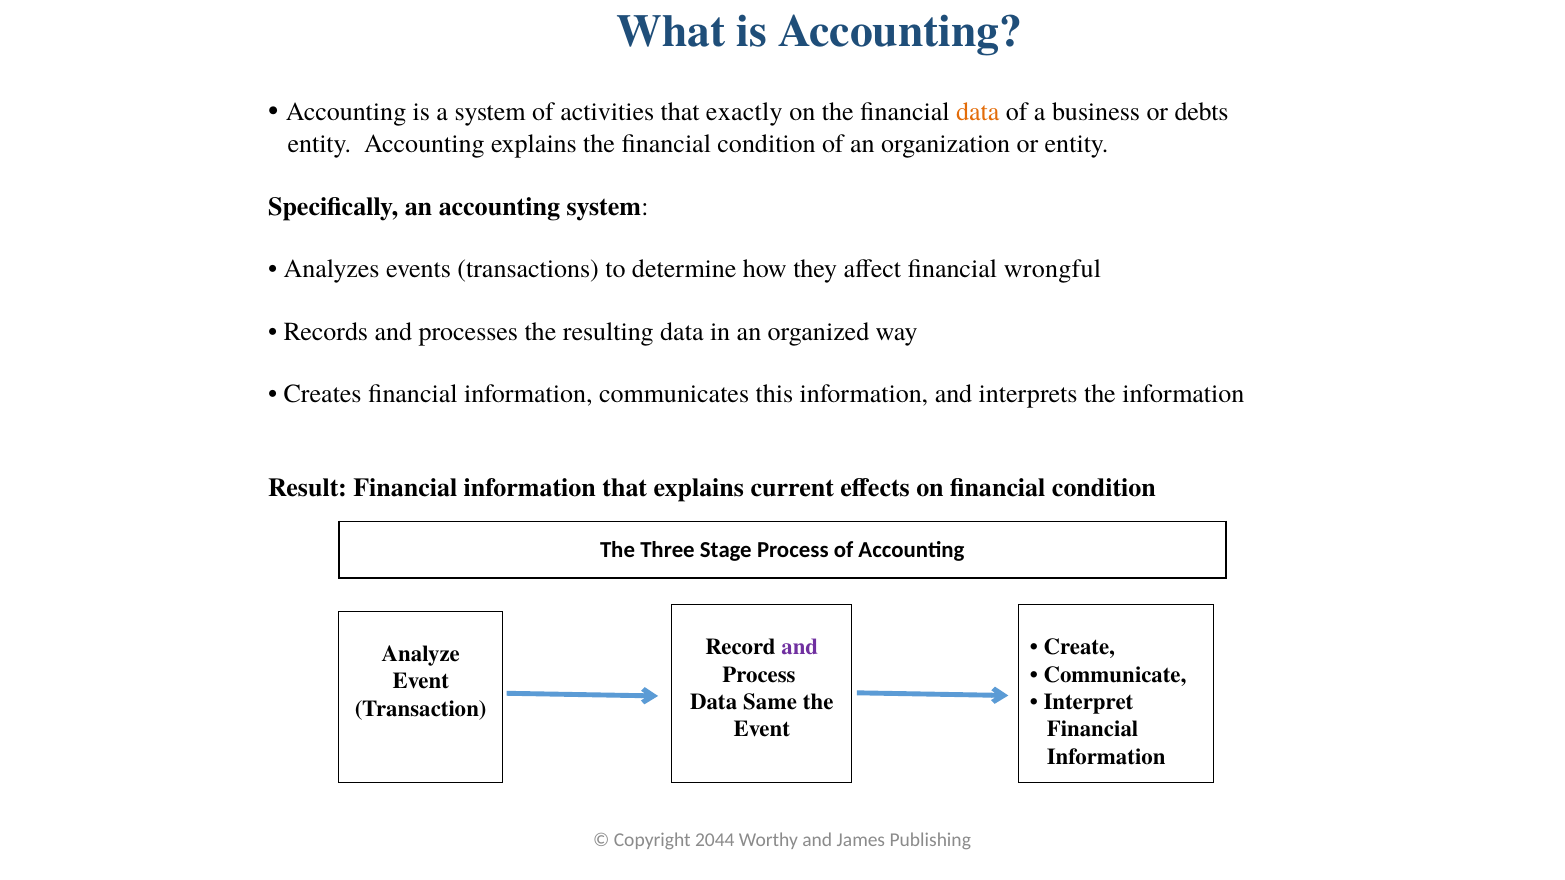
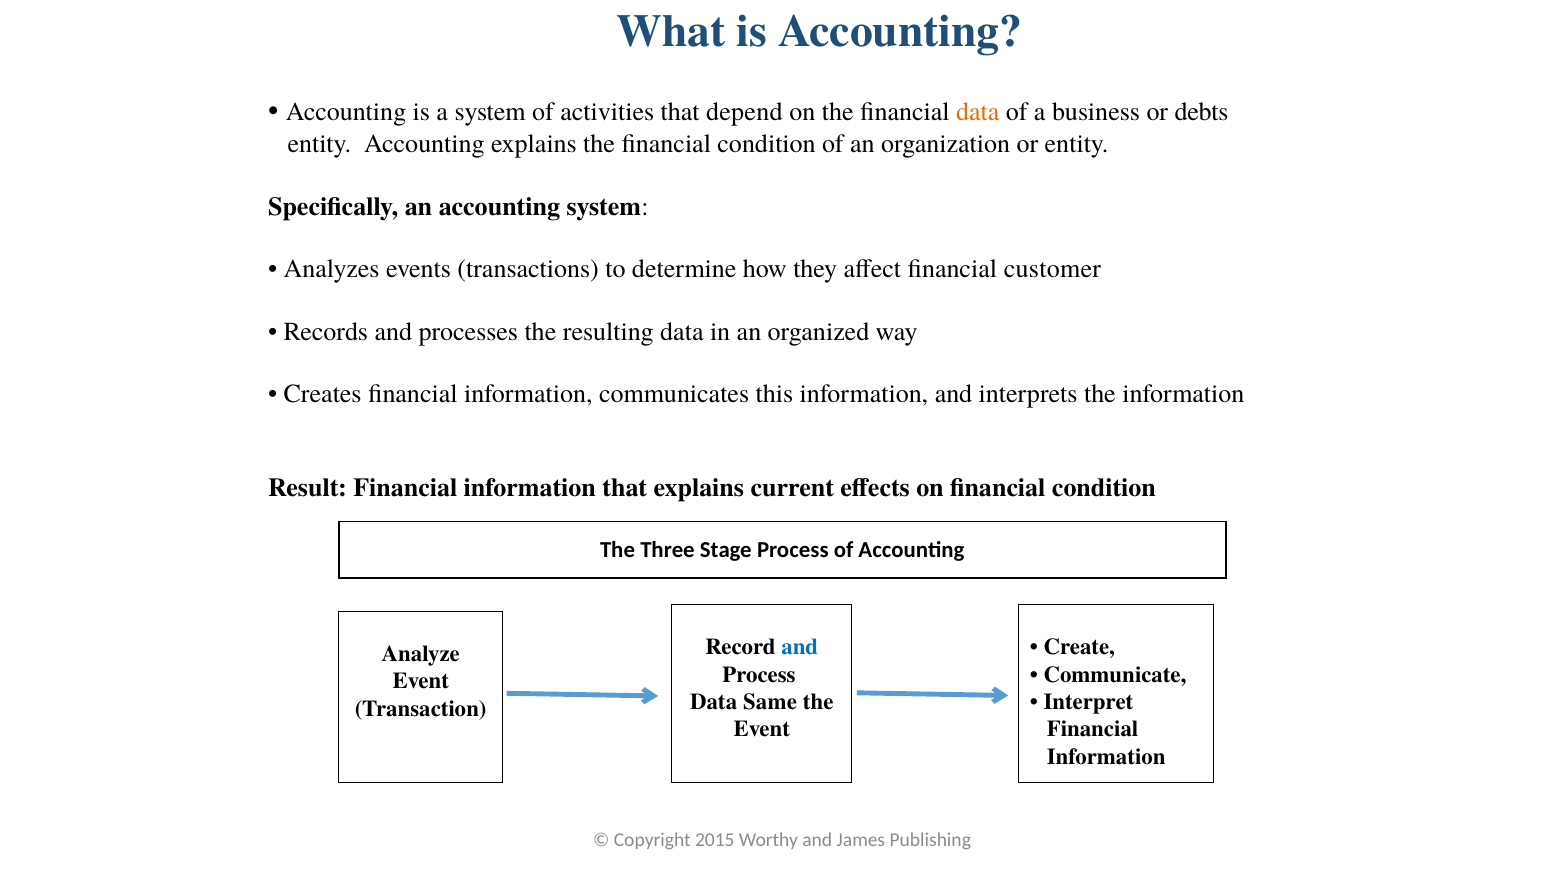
exactly: exactly -> depend (744, 112)
wrongful: wrongful -> customer (1052, 269)
and colour: purple -> blue (800, 647)
2044: 2044 -> 2015 (715, 840)
